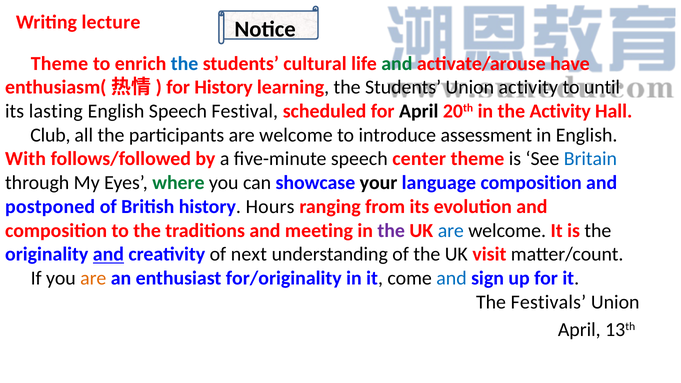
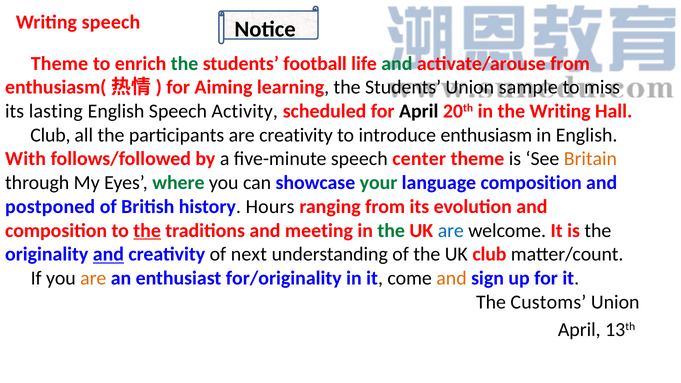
Writing lecture: lecture -> speech (111, 22)
the colour: blue -> green (185, 64)
cultural: cultural -> football (315, 64)
activate/arouse have: have -> from (570, 64)
for History: History -> Aiming (223, 87)
Union activity: activity -> sample (528, 87)
until: until -> miss (602, 87)
Festival: Festival -> Activity (245, 111)
the Activity: Activity -> Writing (560, 111)
participants are welcome: welcome -> creativity (296, 135)
assessment: assessment -> enthusiasm (486, 135)
Britain colour: blue -> orange (590, 159)
your colour: black -> green (379, 183)
the underline: none -> present (147, 230)
the colour: purple -> green (391, 230)
UK visit: visit -> club (489, 254)
and colour: blue -> orange (452, 278)
Festivals: Festivals -> Customs (548, 302)
